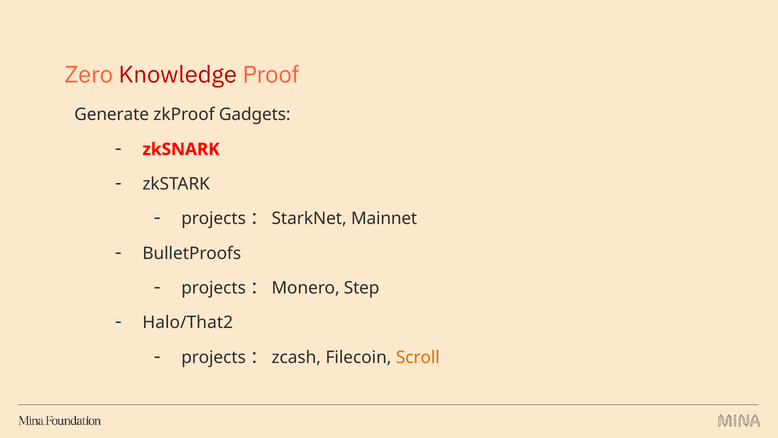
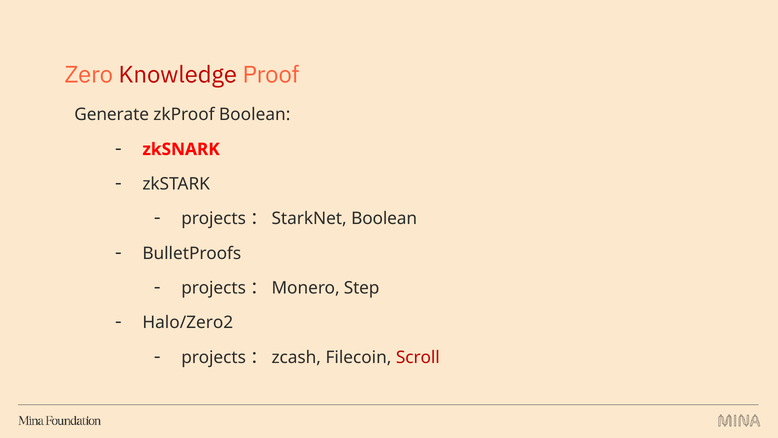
zkProof Gadgets: Gadgets -> Boolean (255, 115)
projects：StarkNet Mainnet: Mainnet -> Boolean (384, 218)
Halo/That2: Halo/That2 -> Halo/Zero2 (188, 322)
Scroll colour: orange -> red (418, 357)
